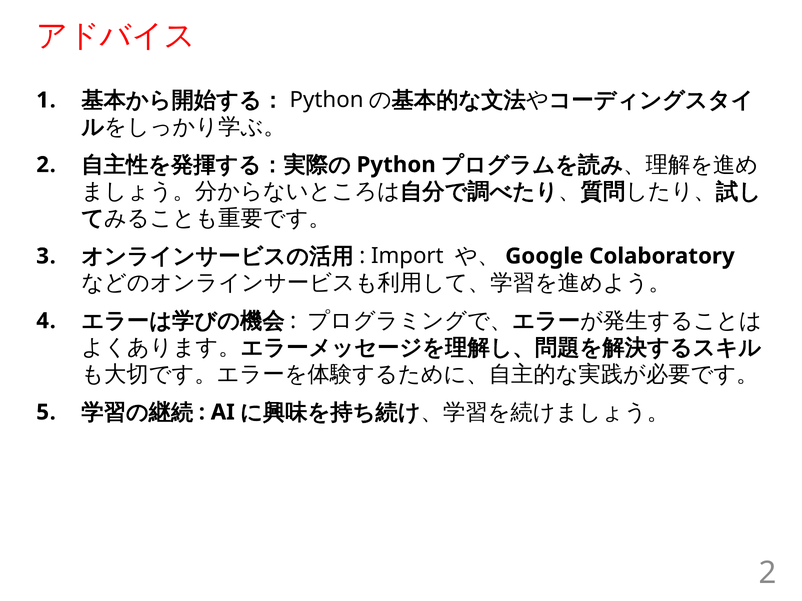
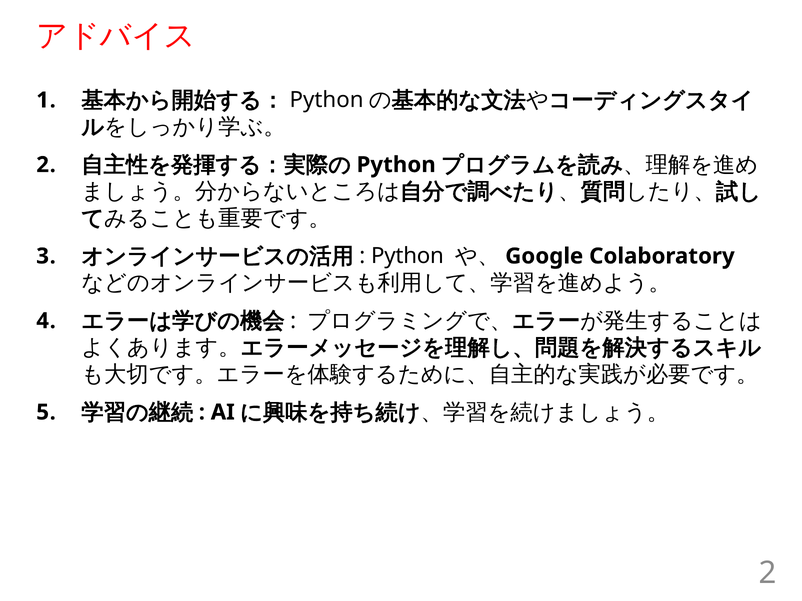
Import: Import -> Python (407, 256)
